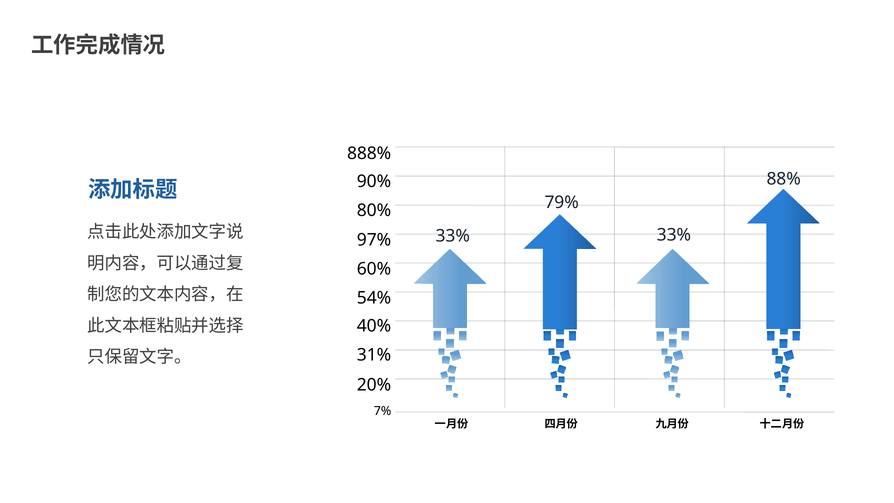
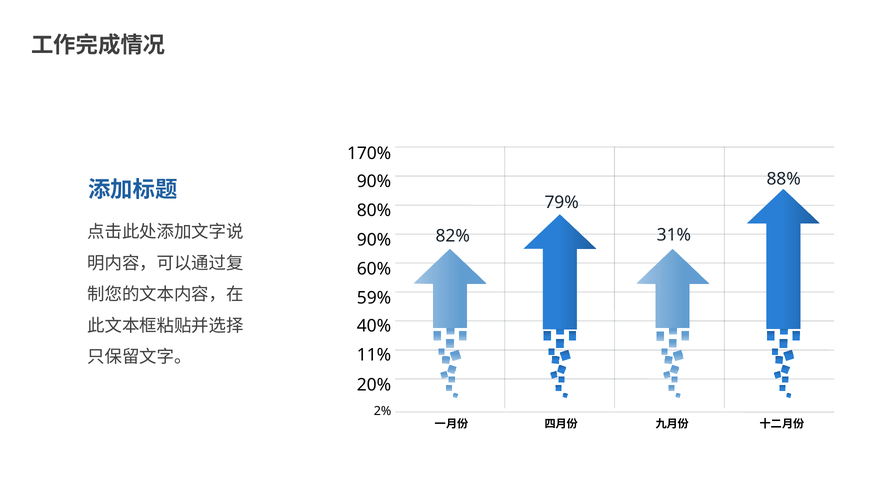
888%: 888% -> 170% (369, 154)
33%: 33% -> 31% (674, 235)
33%: 33% -> 82% (453, 236)
97%: 97% -> 90% (374, 240)
54%: 54% -> 59% (374, 298)
31%: 31% -> 11% (374, 355)
7%: 7% -> 2% (383, 411)
